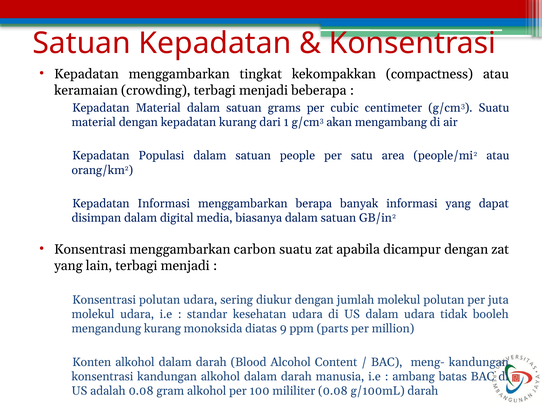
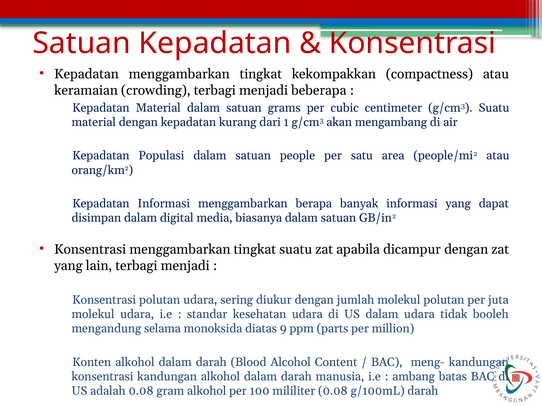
Konsentrasi menggambarkan carbon: carbon -> tingkat (255, 250)
mengandung kurang: kurang -> selama (162, 329)
